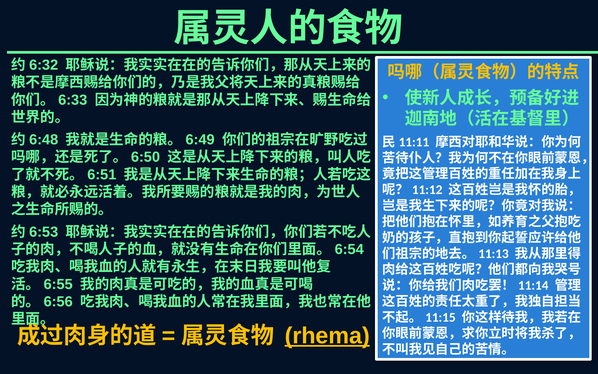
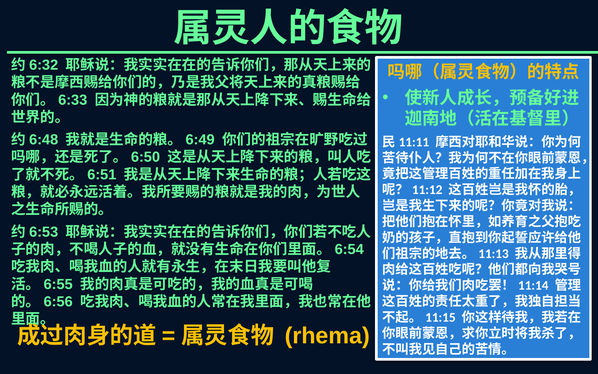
rhema underline: present -> none (327, 336)
